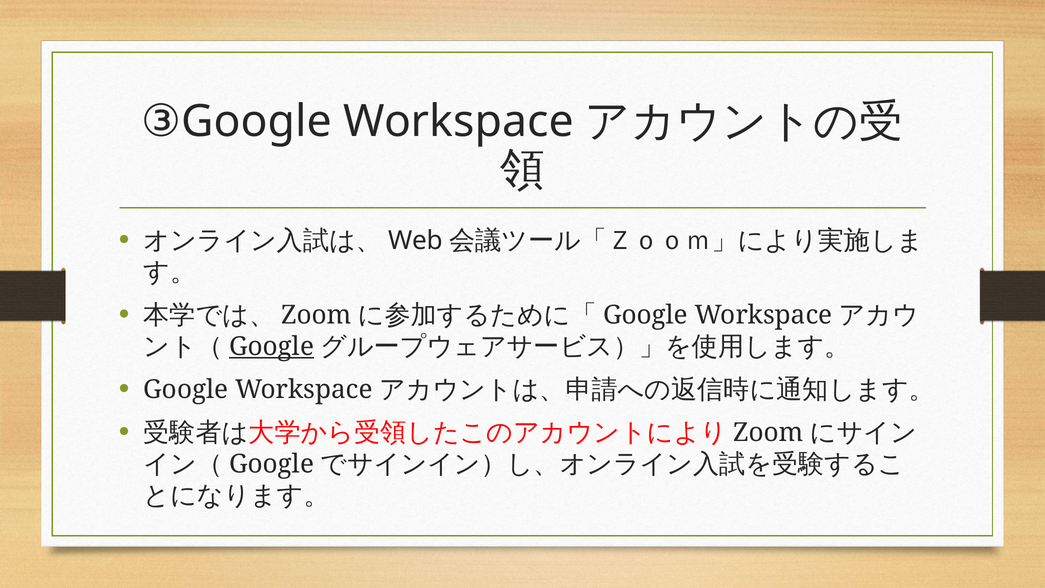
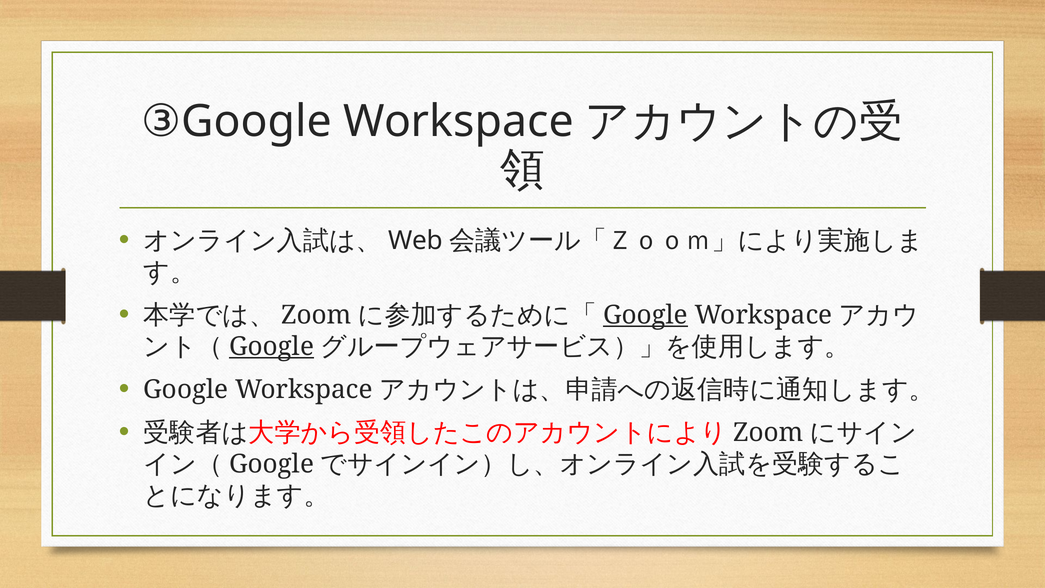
Google underline: none -> present (645, 315)
